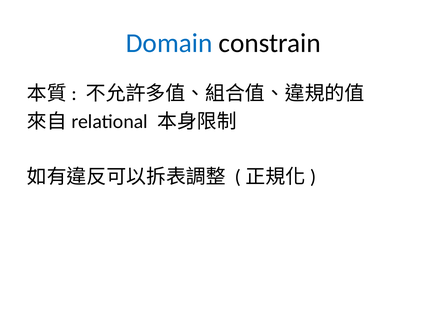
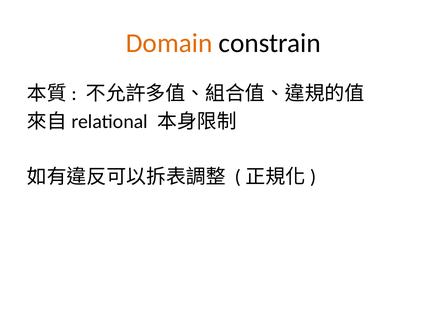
Domain colour: blue -> orange (169, 43)
